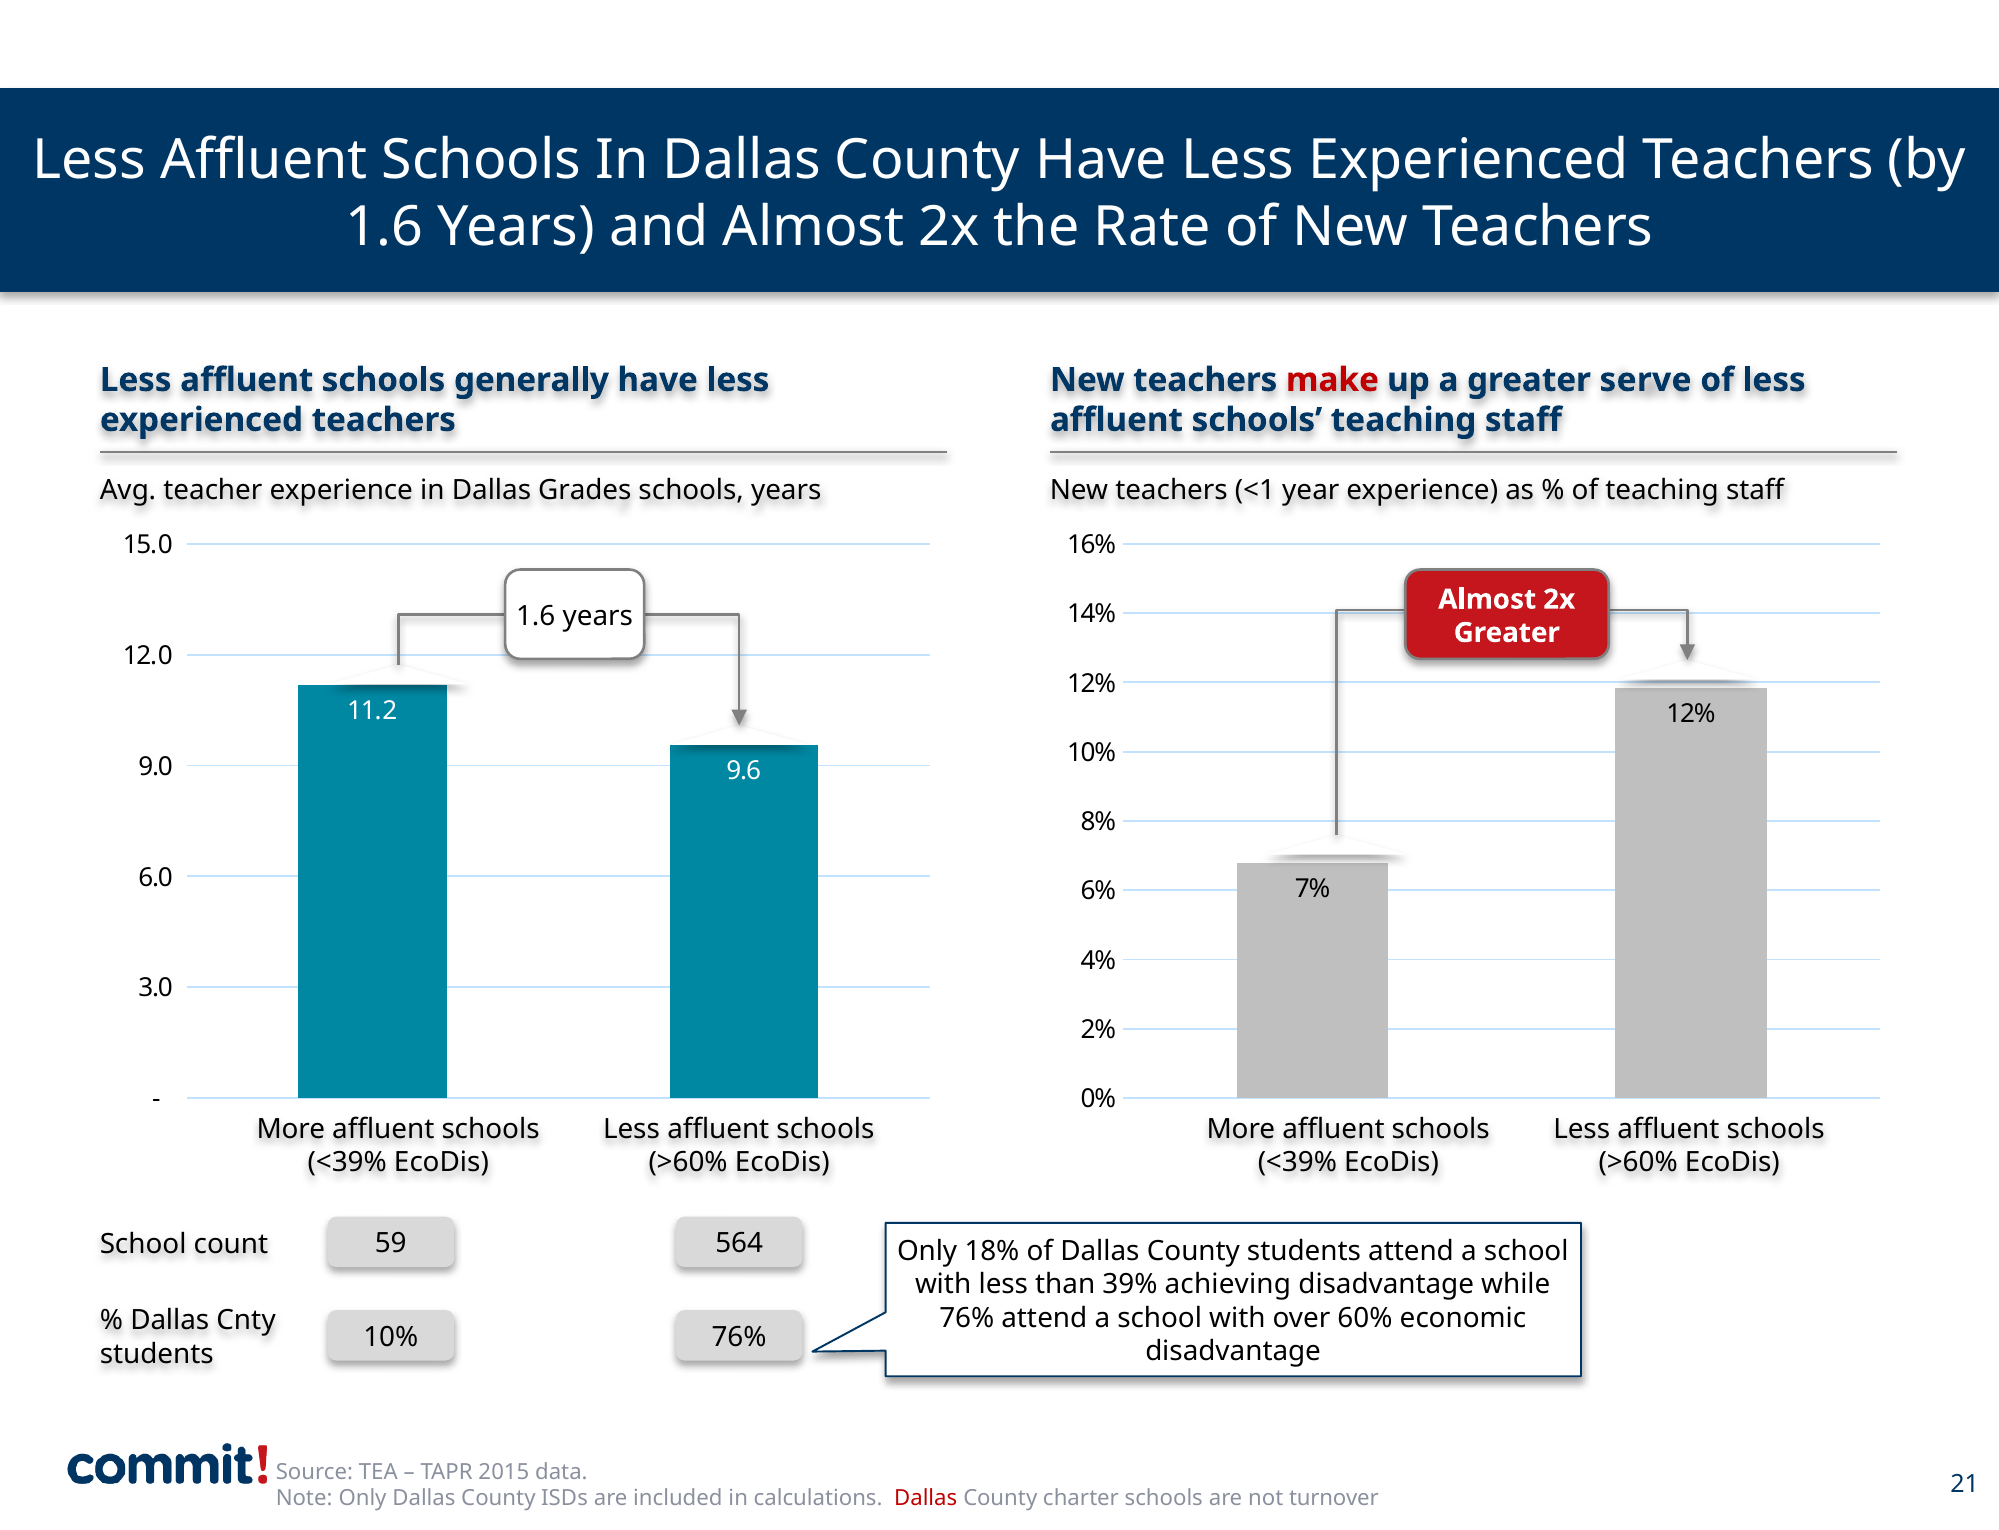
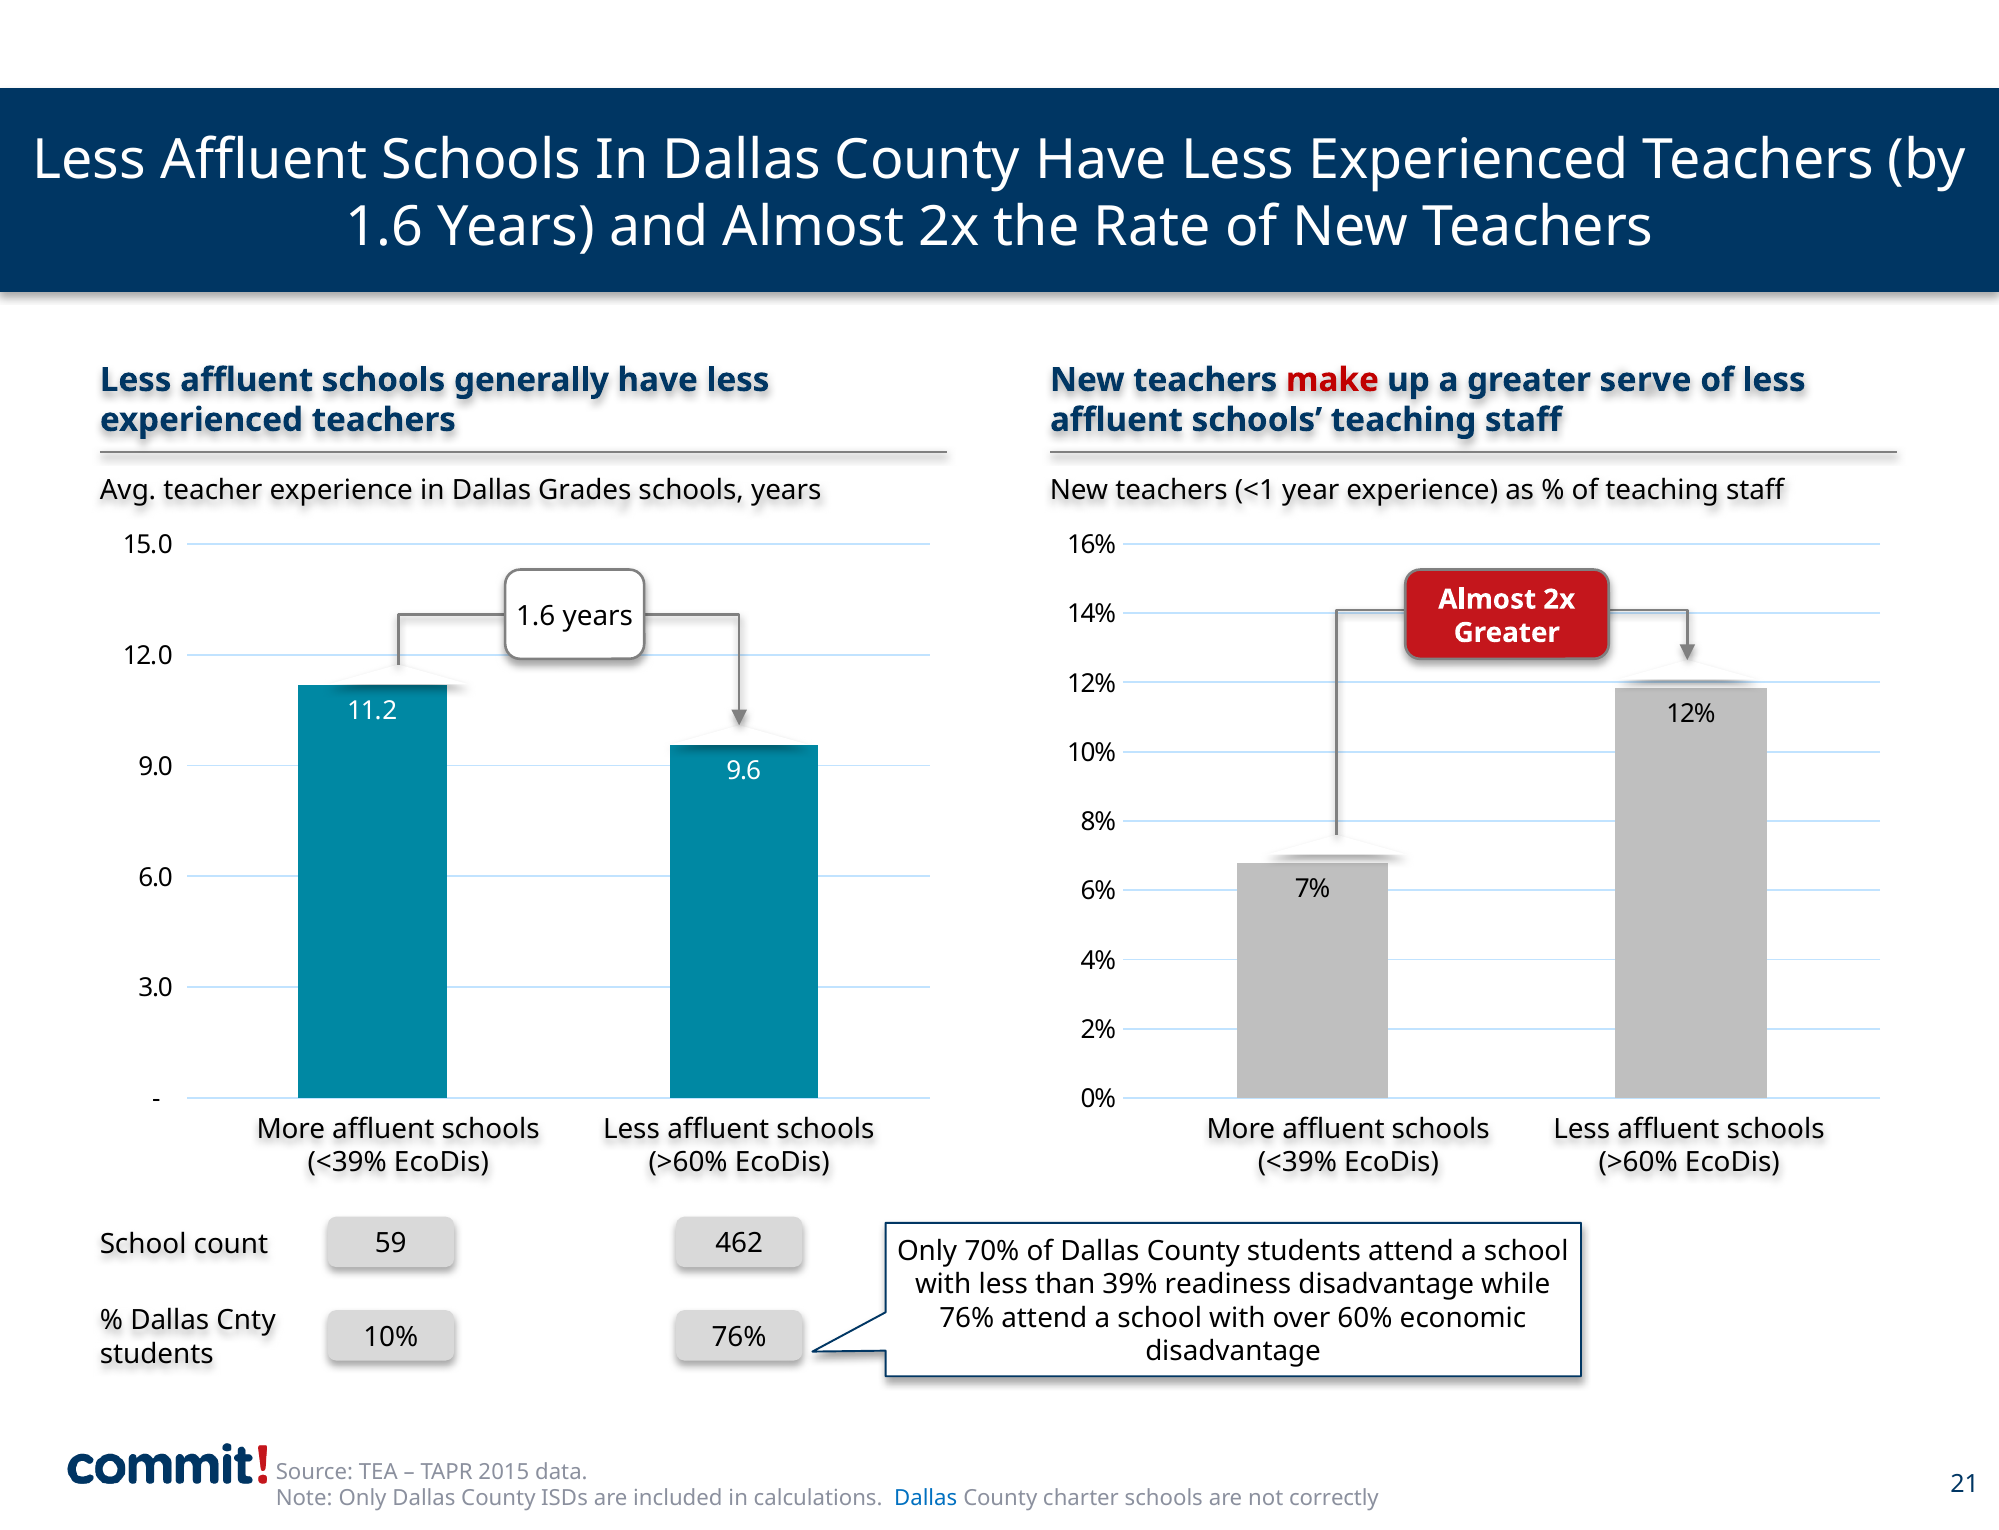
564: 564 -> 462 (739, 1243)
18%: 18% -> 70% (992, 1251)
achieving: achieving -> readiness (1228, 1284)
Dallas colour: red -> blue (926, 1498)
turnover: turnover -> correctly (1334, 1498)
